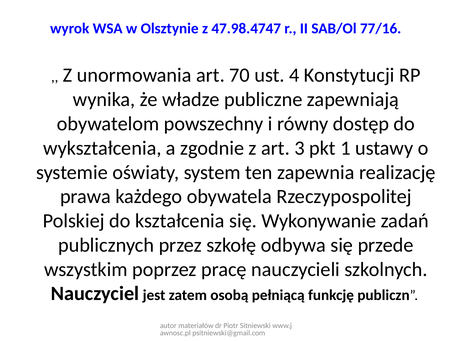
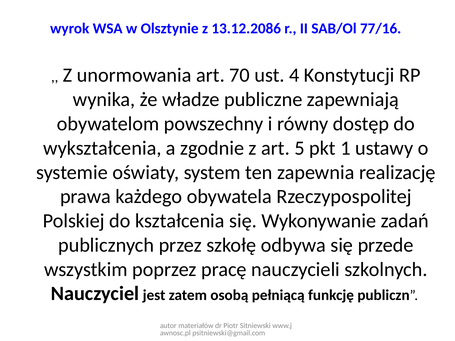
47.98.4747: 47.98.4747 -> 13.12.2086 (246, 29)
3: 3 -> 5 (300, 148)
